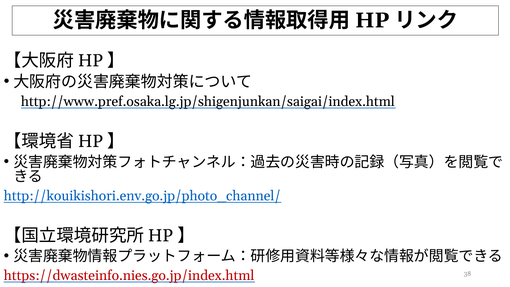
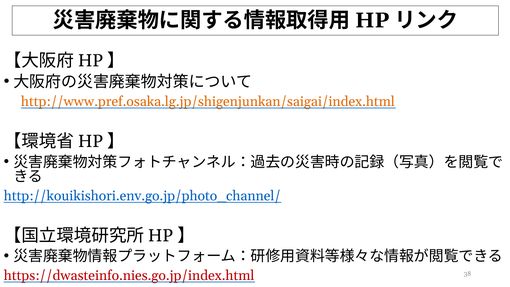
http://www.pref.osaka.lg.jp/shigenjunkan/saigai/index.html colour: black -> orange (208, 102)
